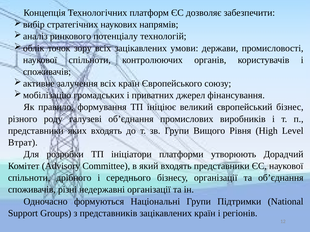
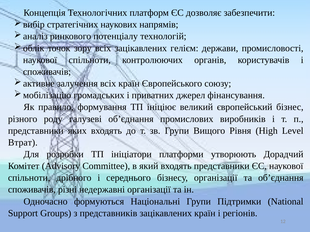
умови: умови -> гелієм (184, 48)
